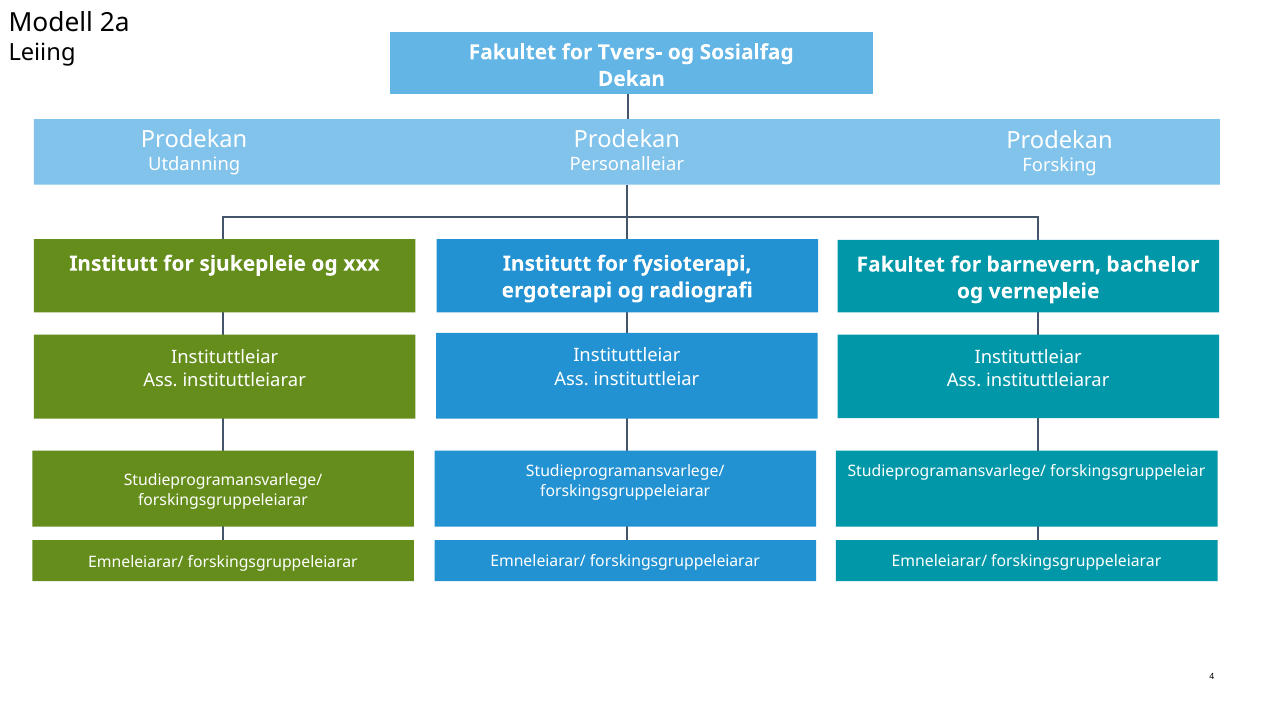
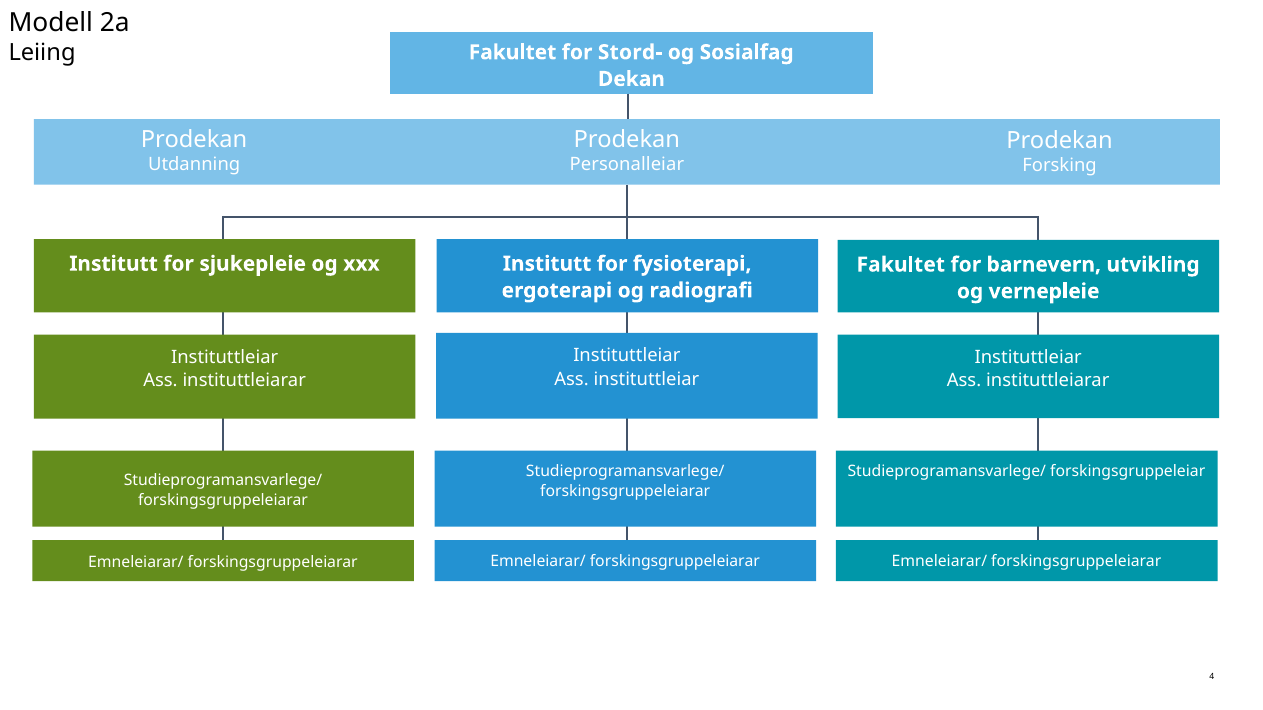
Tvers-: Tvers- -> Stord- (630, 52)
bachelor: bachelor -> utvikling (1153, 265)
